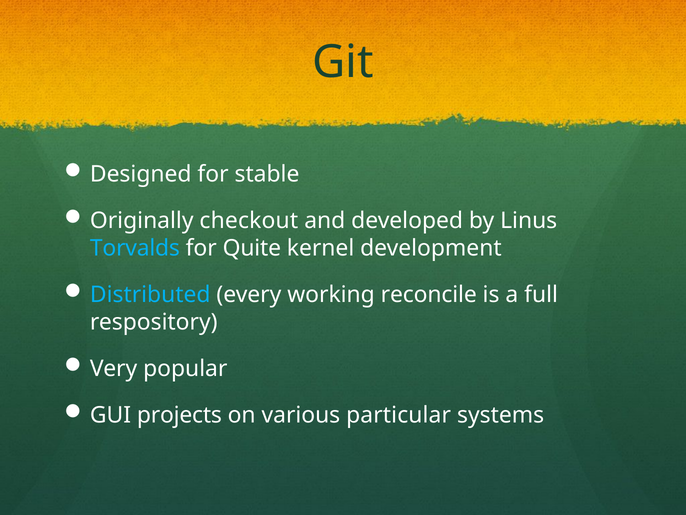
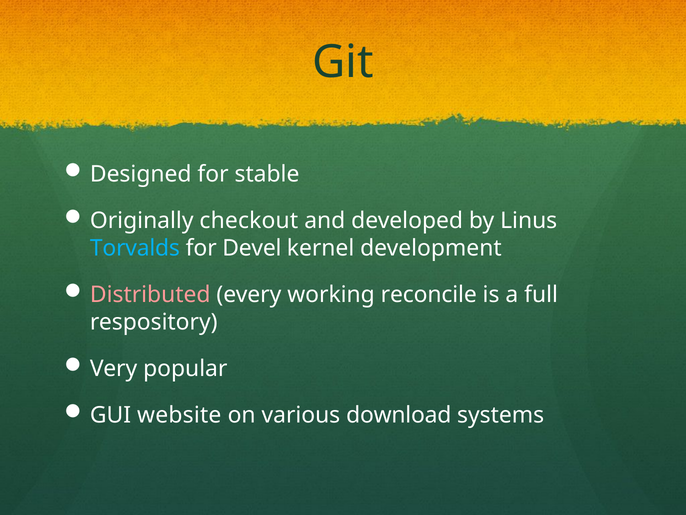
Quite: Quite -> Devel (252, 248)
Distributed colour: light blue -> pink (150, 295)
projects: projects -> website (179, 415)
particular: particular -> download (399, 415)
